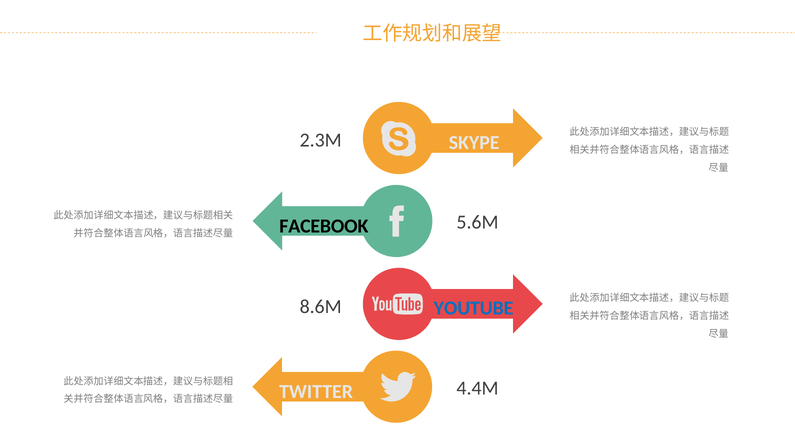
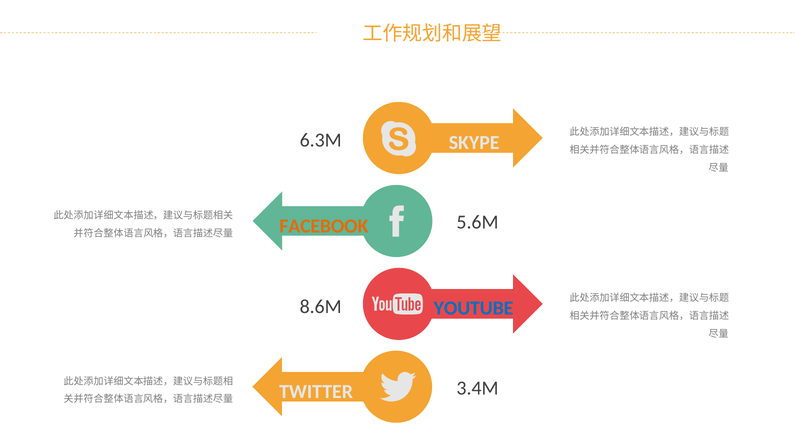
2.3M: 2.3M -> 6.3M (321, 140)
FACEBOOK colour: black -> orange (324, 226)
4.4M: 4.4M -> 3.4M (478, 388)
